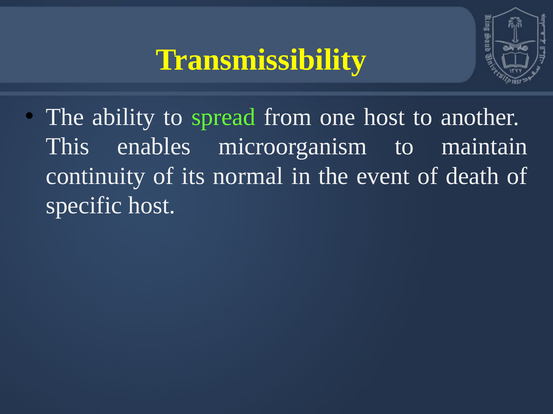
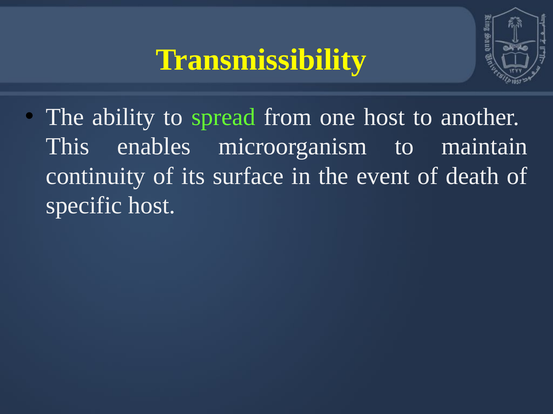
normal: normal -> surface (248, 176)
